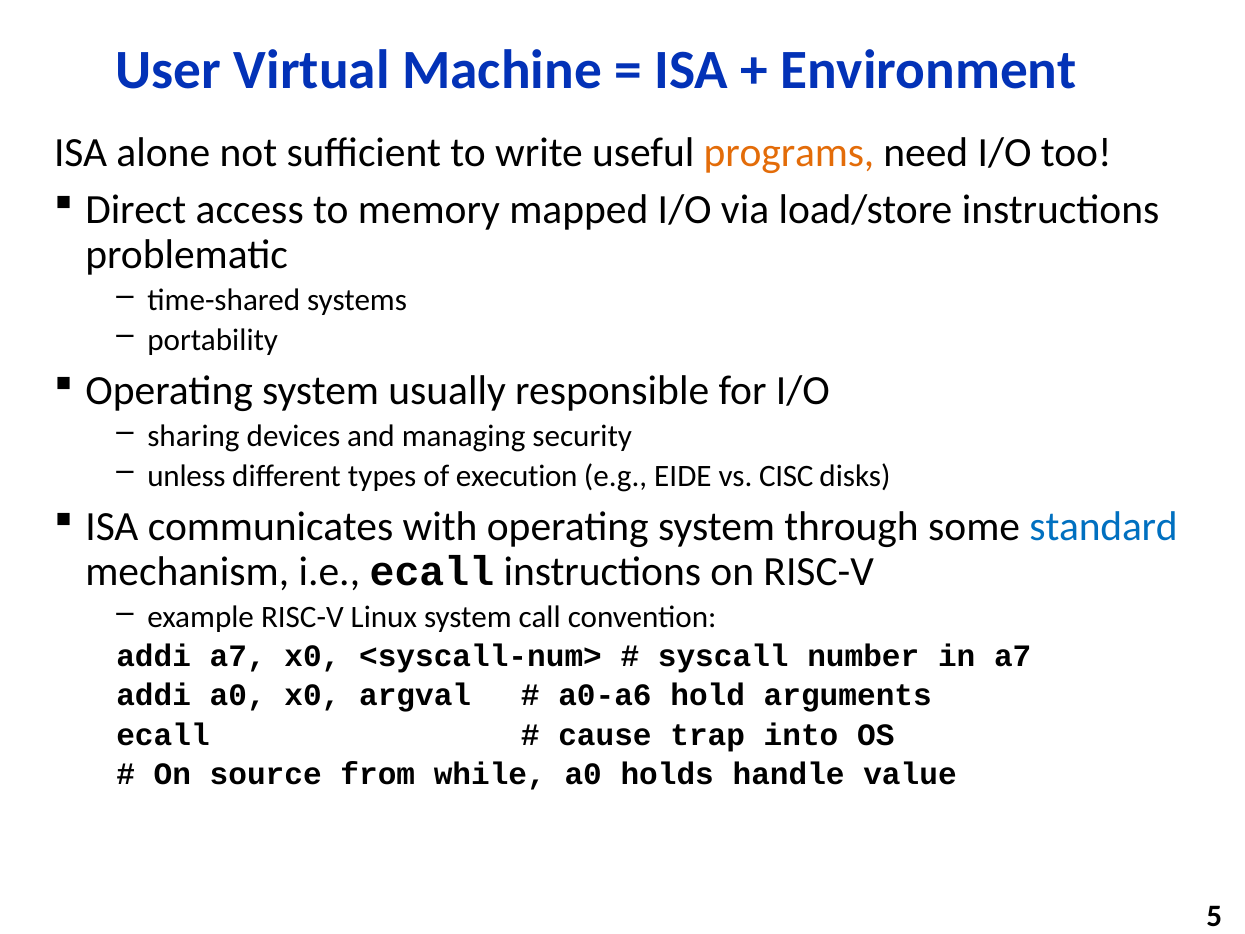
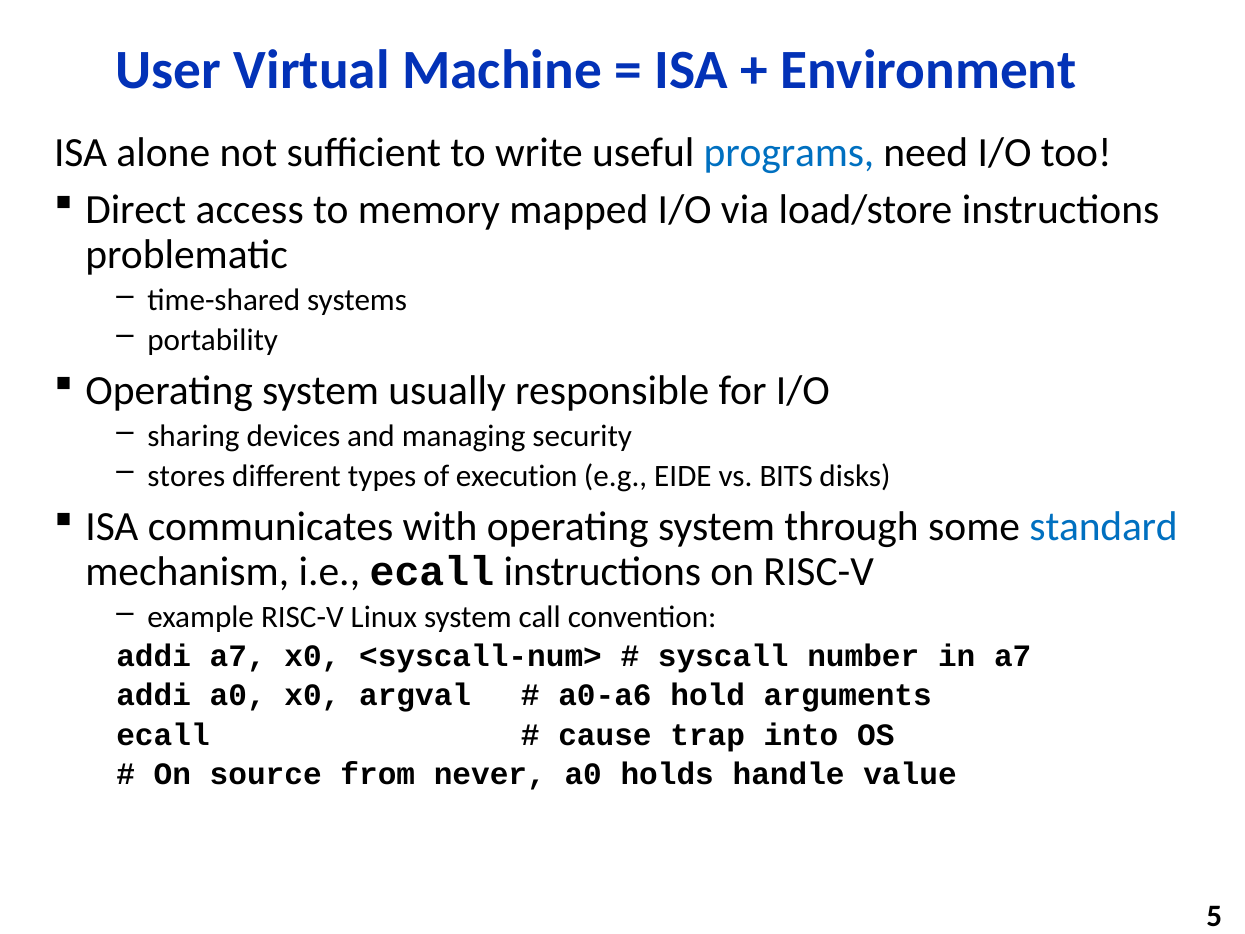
programs colour: orange -> blue (789, 153)
unless: unless -> stores (186, 476)
CISC: CISC -> BITS (786, 476)
while: while -> never (490, 774)
